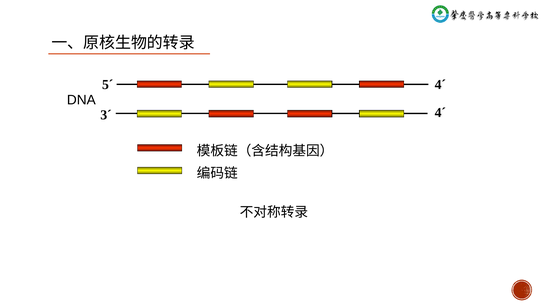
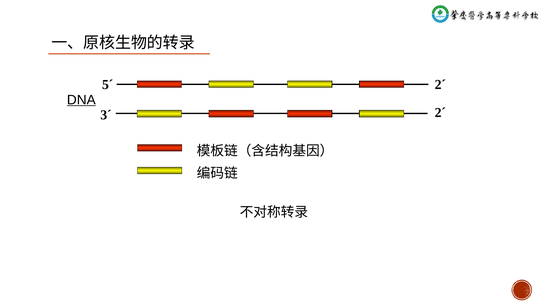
5´ 4´: 4´ -> 2´ (440, 84)
DNA underline: none -> present (81, 100)
3´ 4´: 4´ -> 2´ (440, 113)
